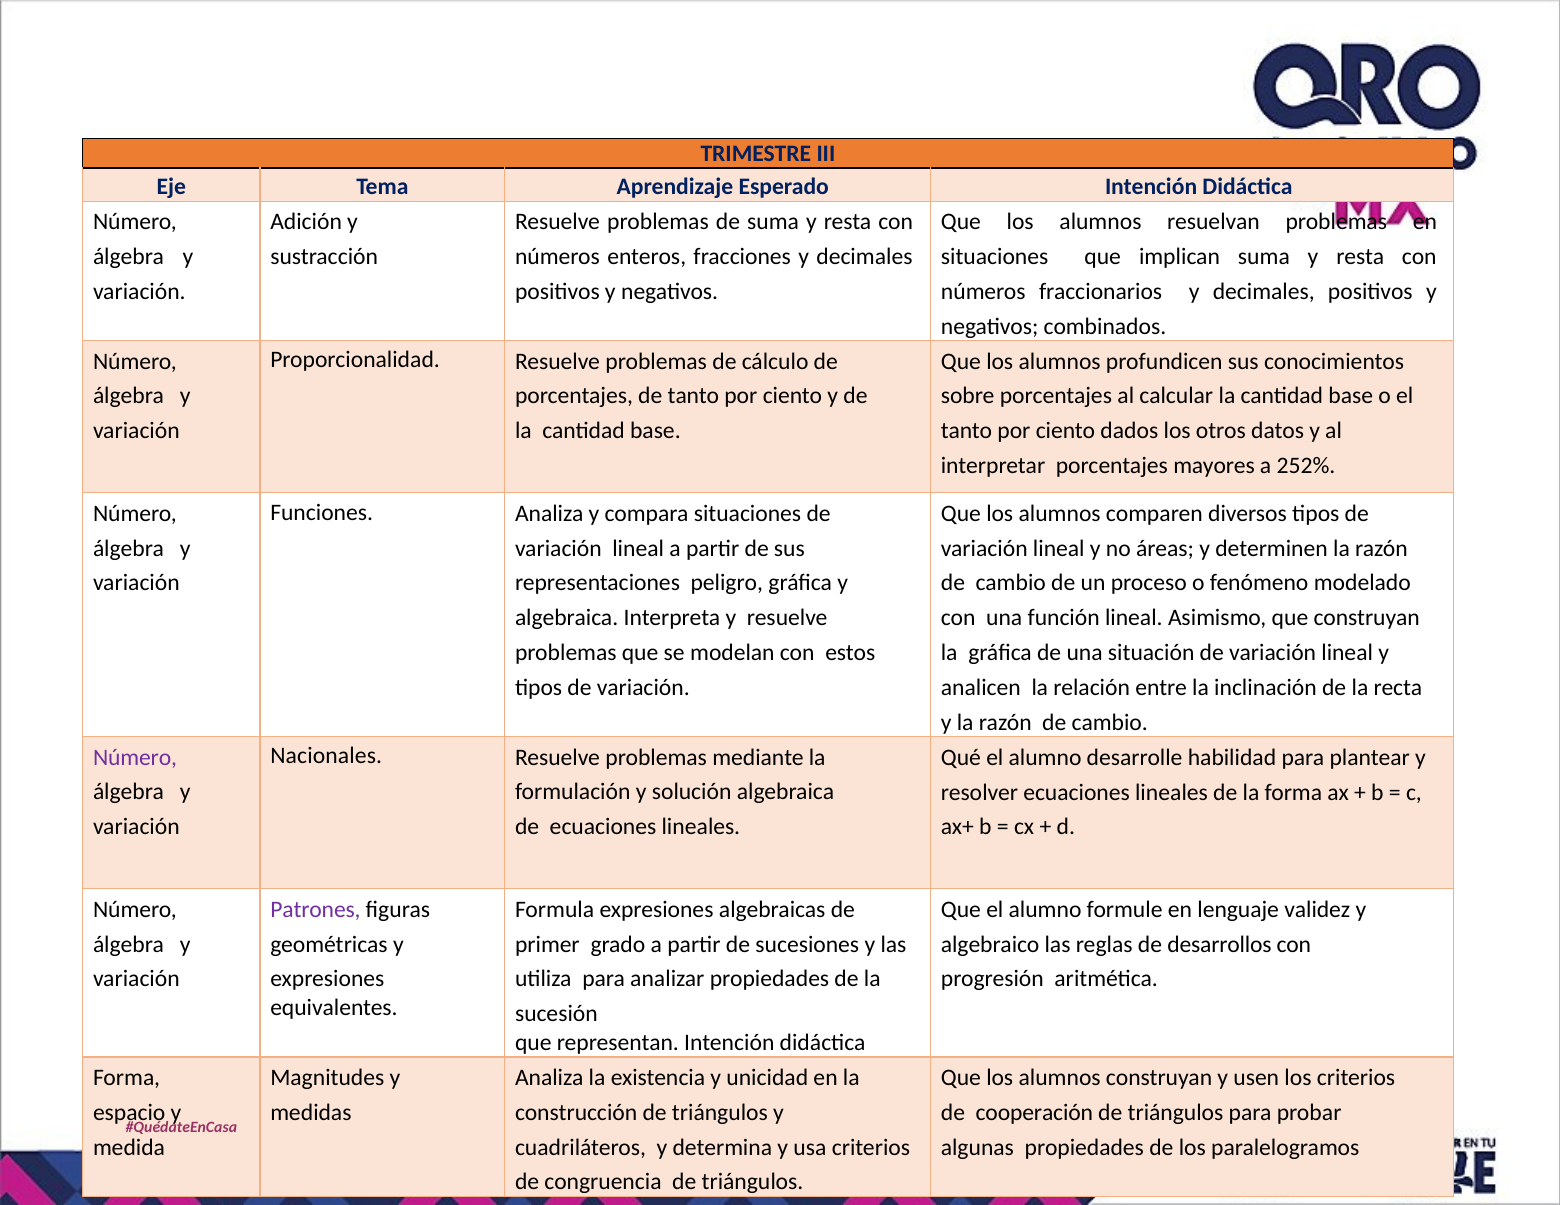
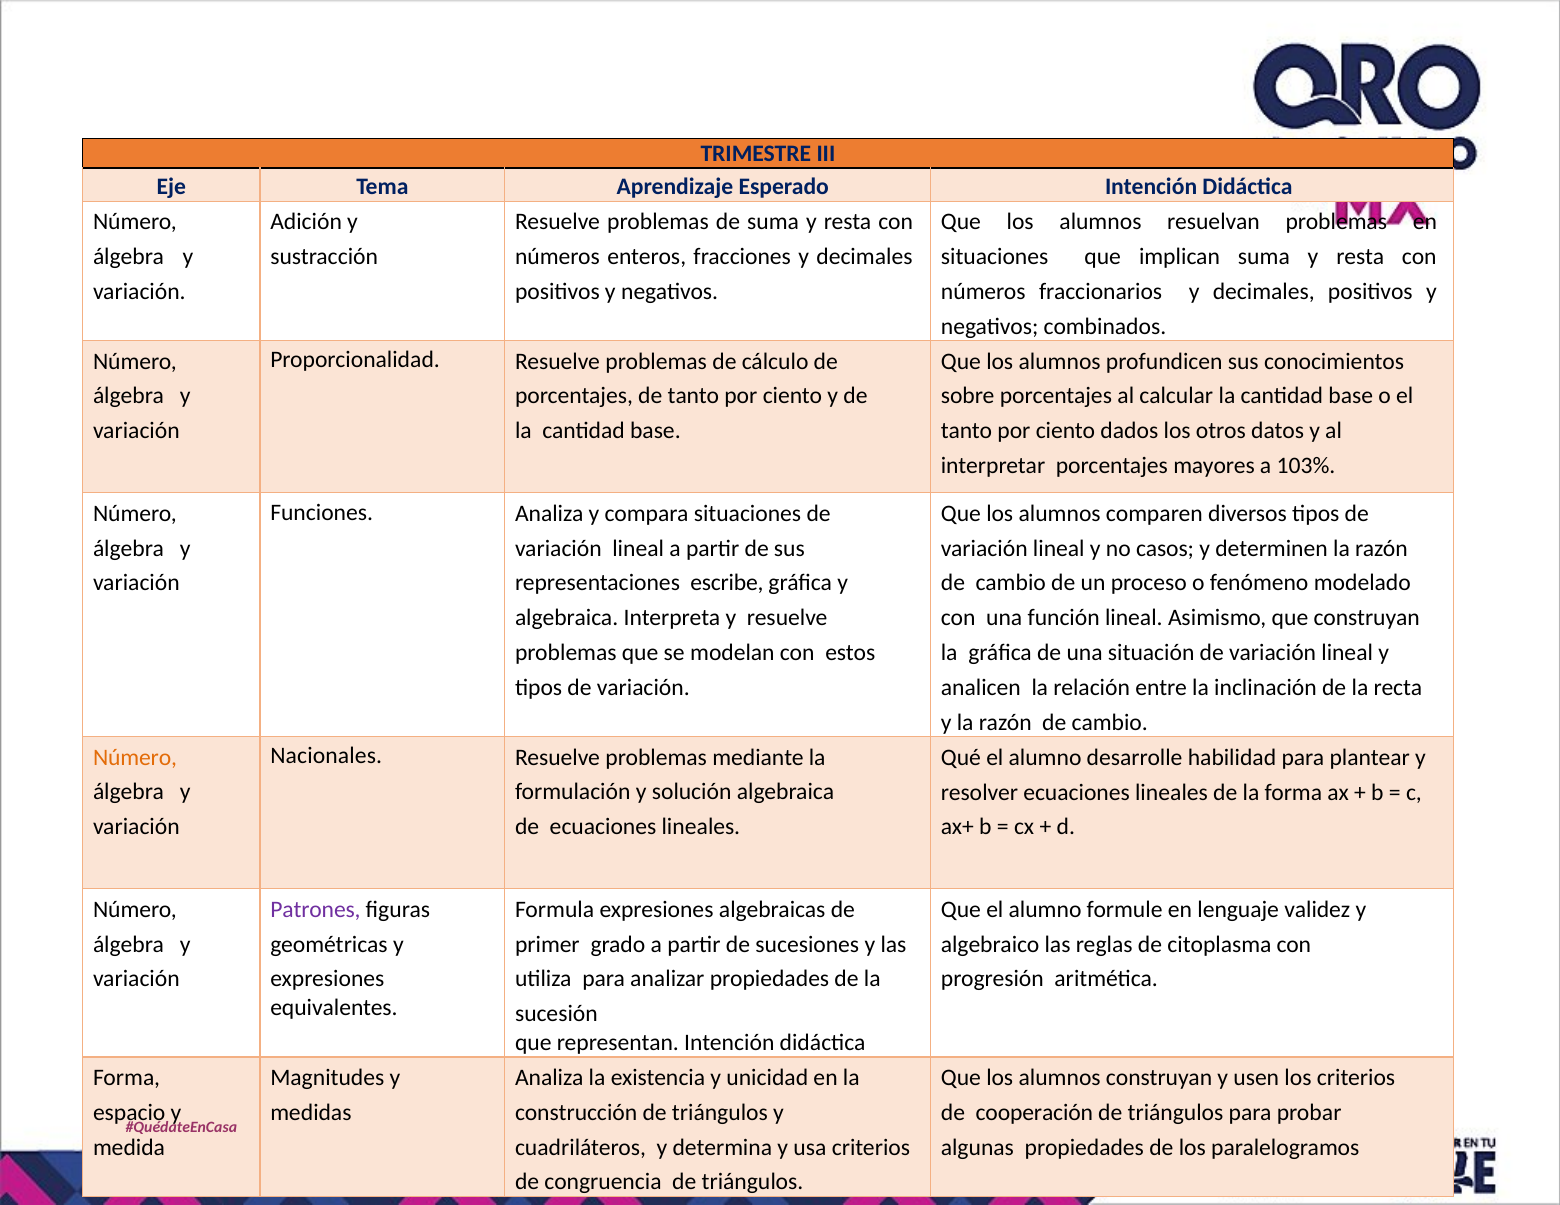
252%: 252% -> 103% (1306, 466)
áreas: áreas -> casos (1165, 549)
peligro: peligro -> escribe (727, 583)
Número colour: purple -> orange (135, 758)
desarrollos: desarrollos -> citoplasma (1219, 945)
